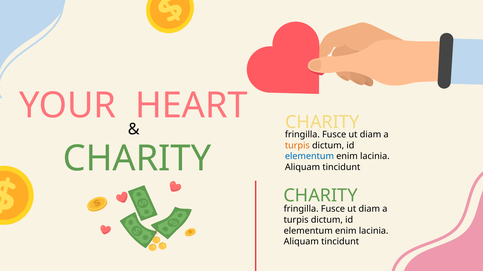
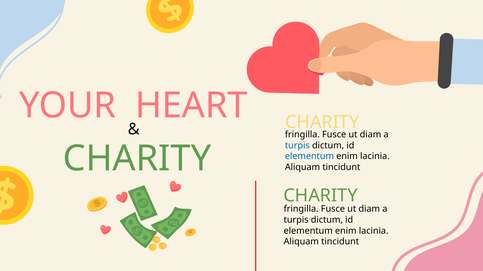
turpis colour: orange -> blue (297, 146)
